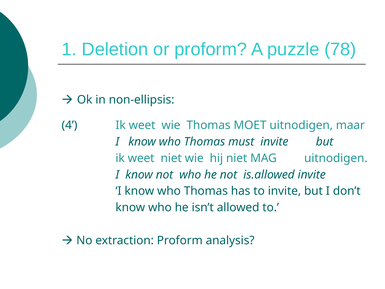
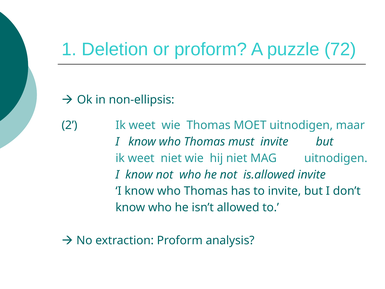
78: 78 -> 72 (340, 49)
4: 4 -> 2 (69, 125)
